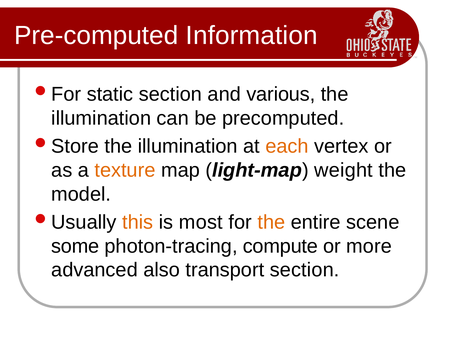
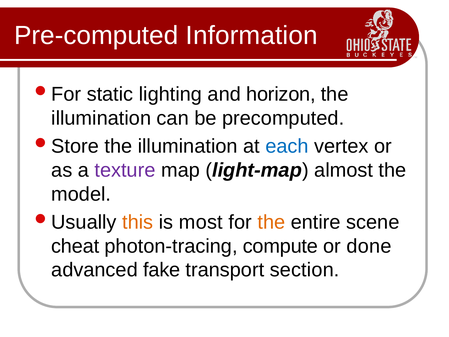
static section: section -> lighting (170, 94)
various: various -> horizon (281, 94)
each colour: orange -> blue (287, 146)
texture colour: orange -> purple (125, 170)
weight: weight -> almost (344, 170)
some: some -> cheat (75, 246)
more: more -> done (369, 246)
also: also -> fake (162, 270)
